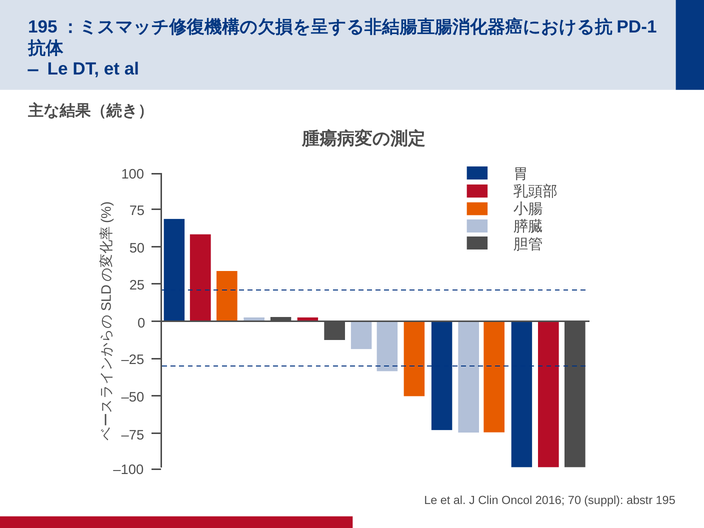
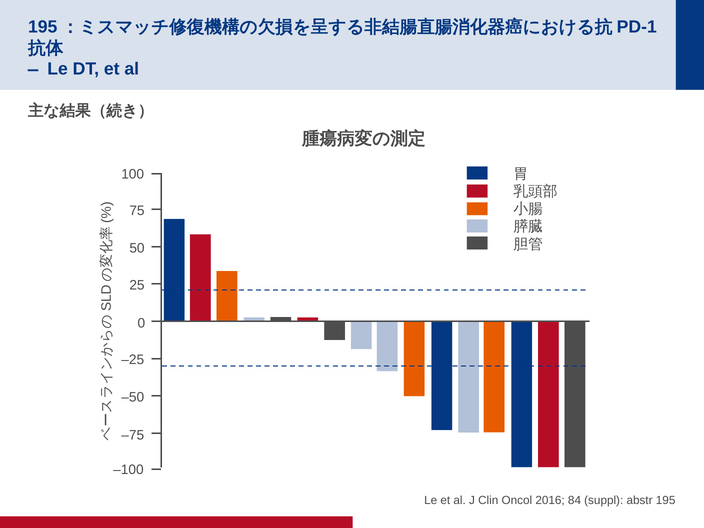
70: 70 -> 84 (574, 501)
